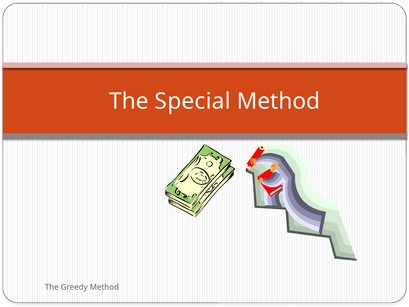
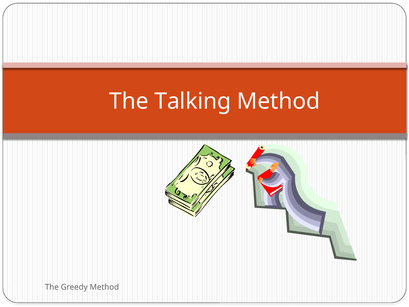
Special: Special -> Talking (193, 101)
